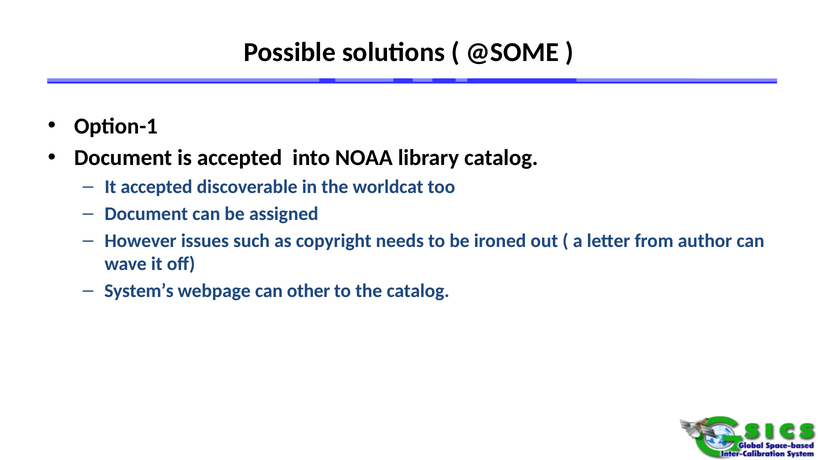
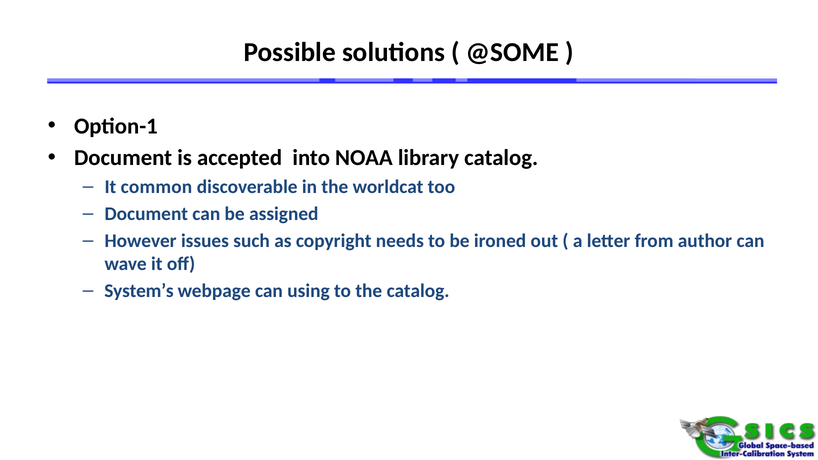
It accepted: accepted -> common (156, 187)
other: other -> using (309, 291)
